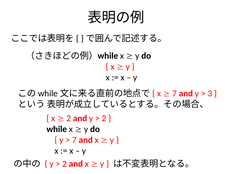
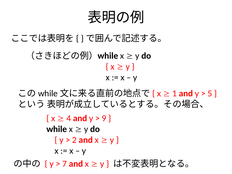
7: 7 -> 1 (174, 93)
3: 3 -> 5 (210, 93)
2: 2 -> 4 (69, 118)
2: 2 -> 9 (104, 118)
7: 7 -> 2 (74, 140)
2: 2 -> 7 (65, 164)
